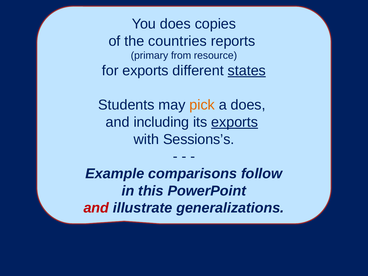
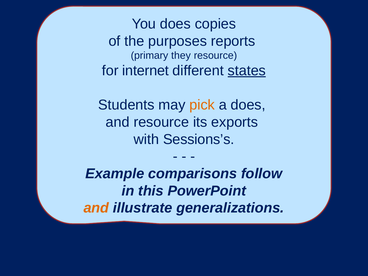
countries: countries -> purposes (178, 41)
from: from -> they (181, 56)
for exports: exports -> internet (146, 71)
and including: including -> resource (161, 122)
exports underline: present -> none (235, 122)
and colour: red -> orange (96, 208)
